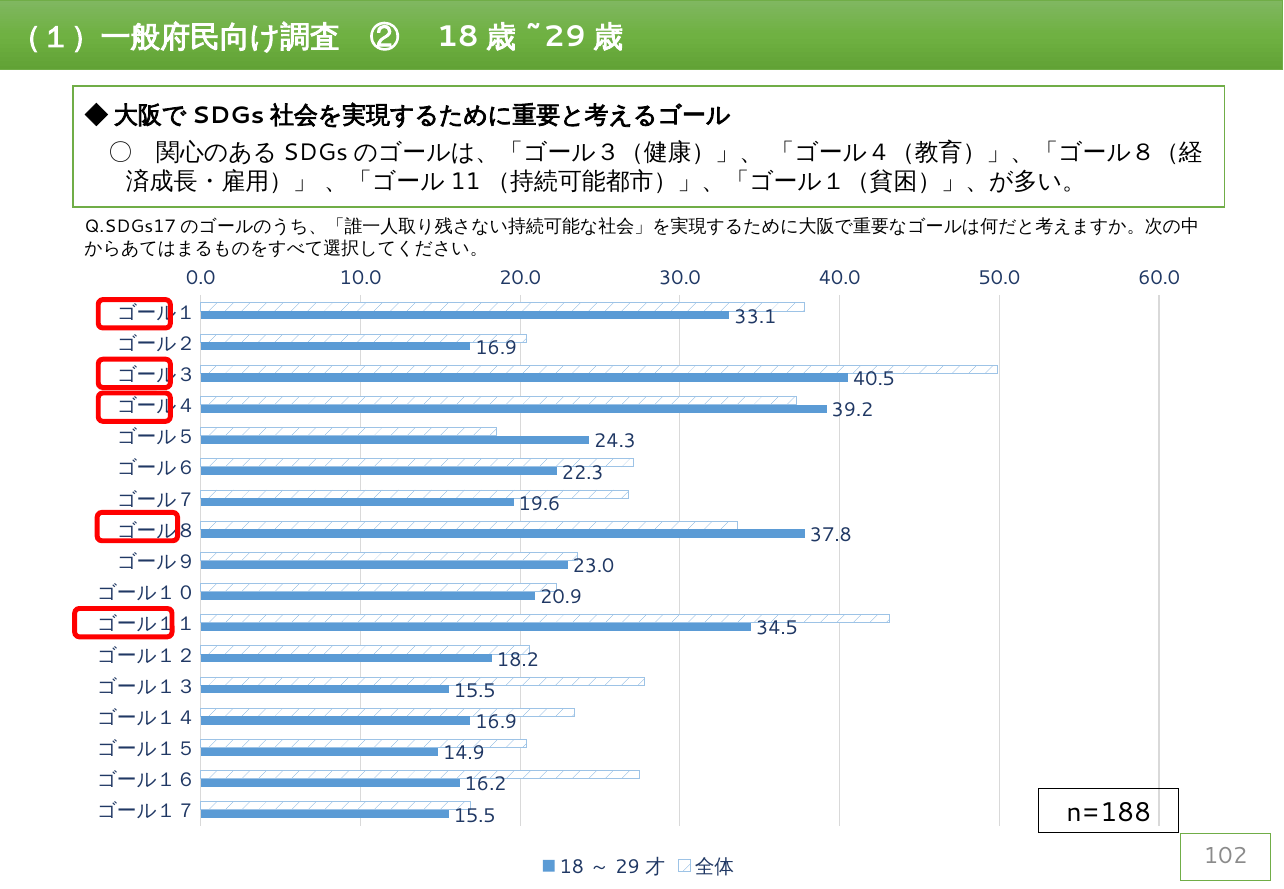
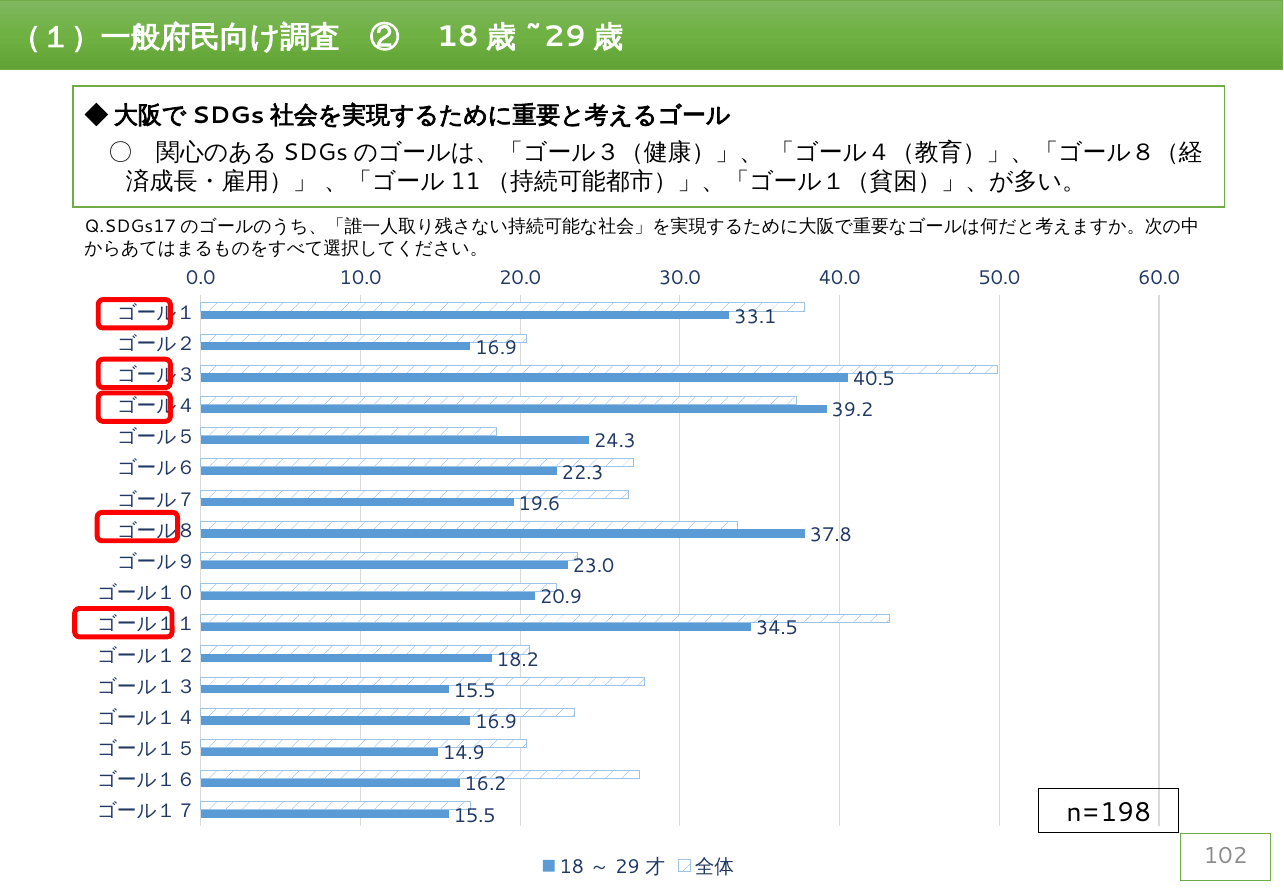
n=188: n=188 -> n=198 (1109, 812)
